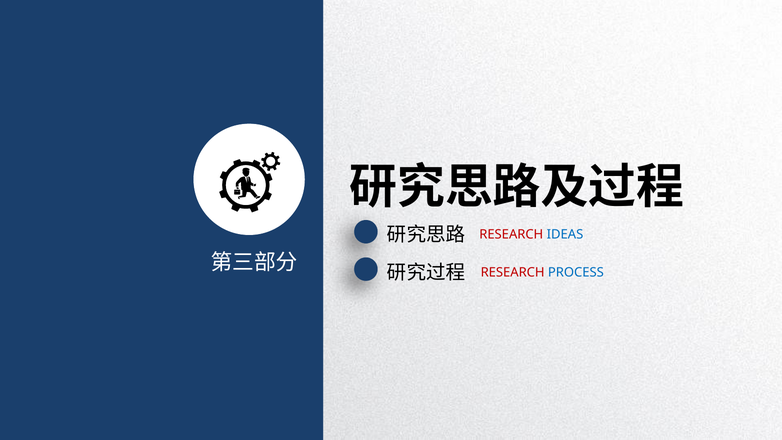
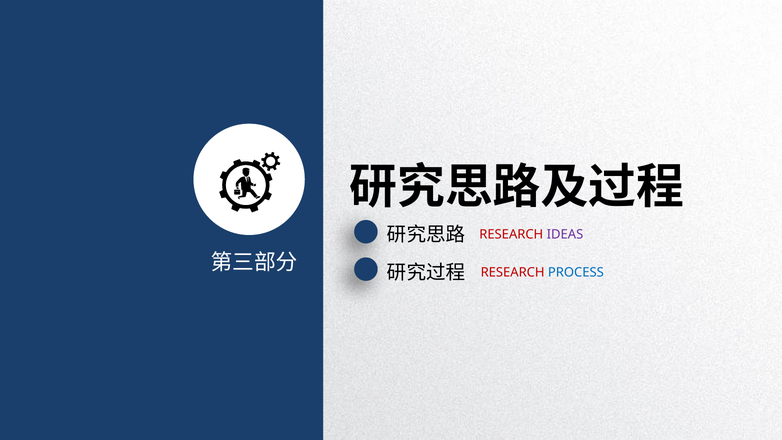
IDEAS colour: blue -> purple (565, 234)
